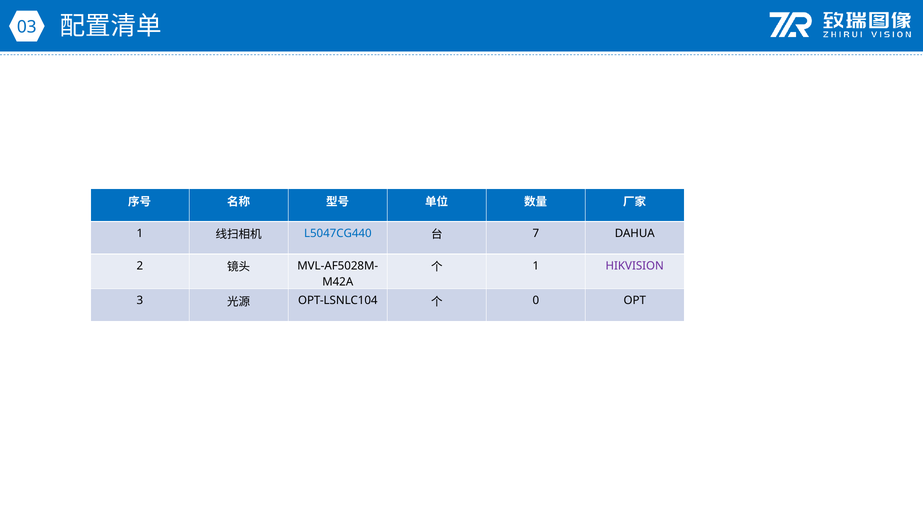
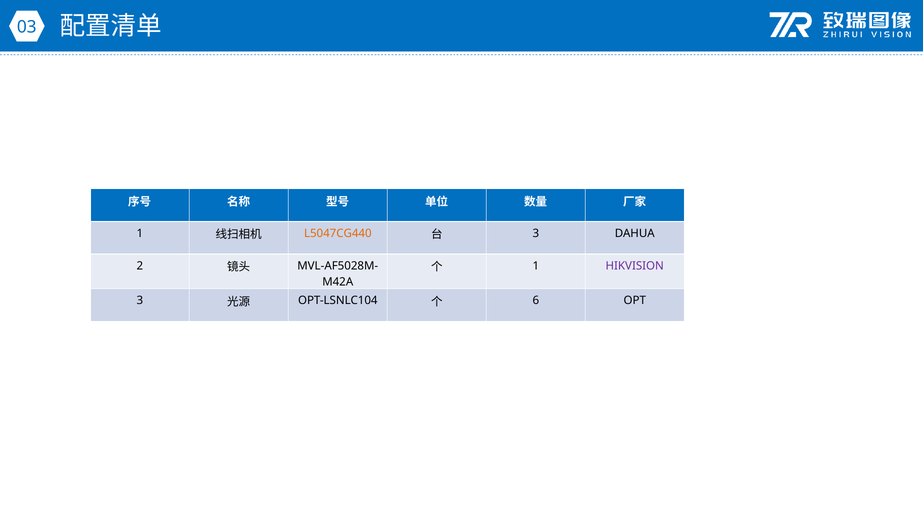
L5047CG440 colour: blue -> orange (338, 233)
7: 7 -> 3 (536, 233)
0: 0 -> 6 (536, 301)
